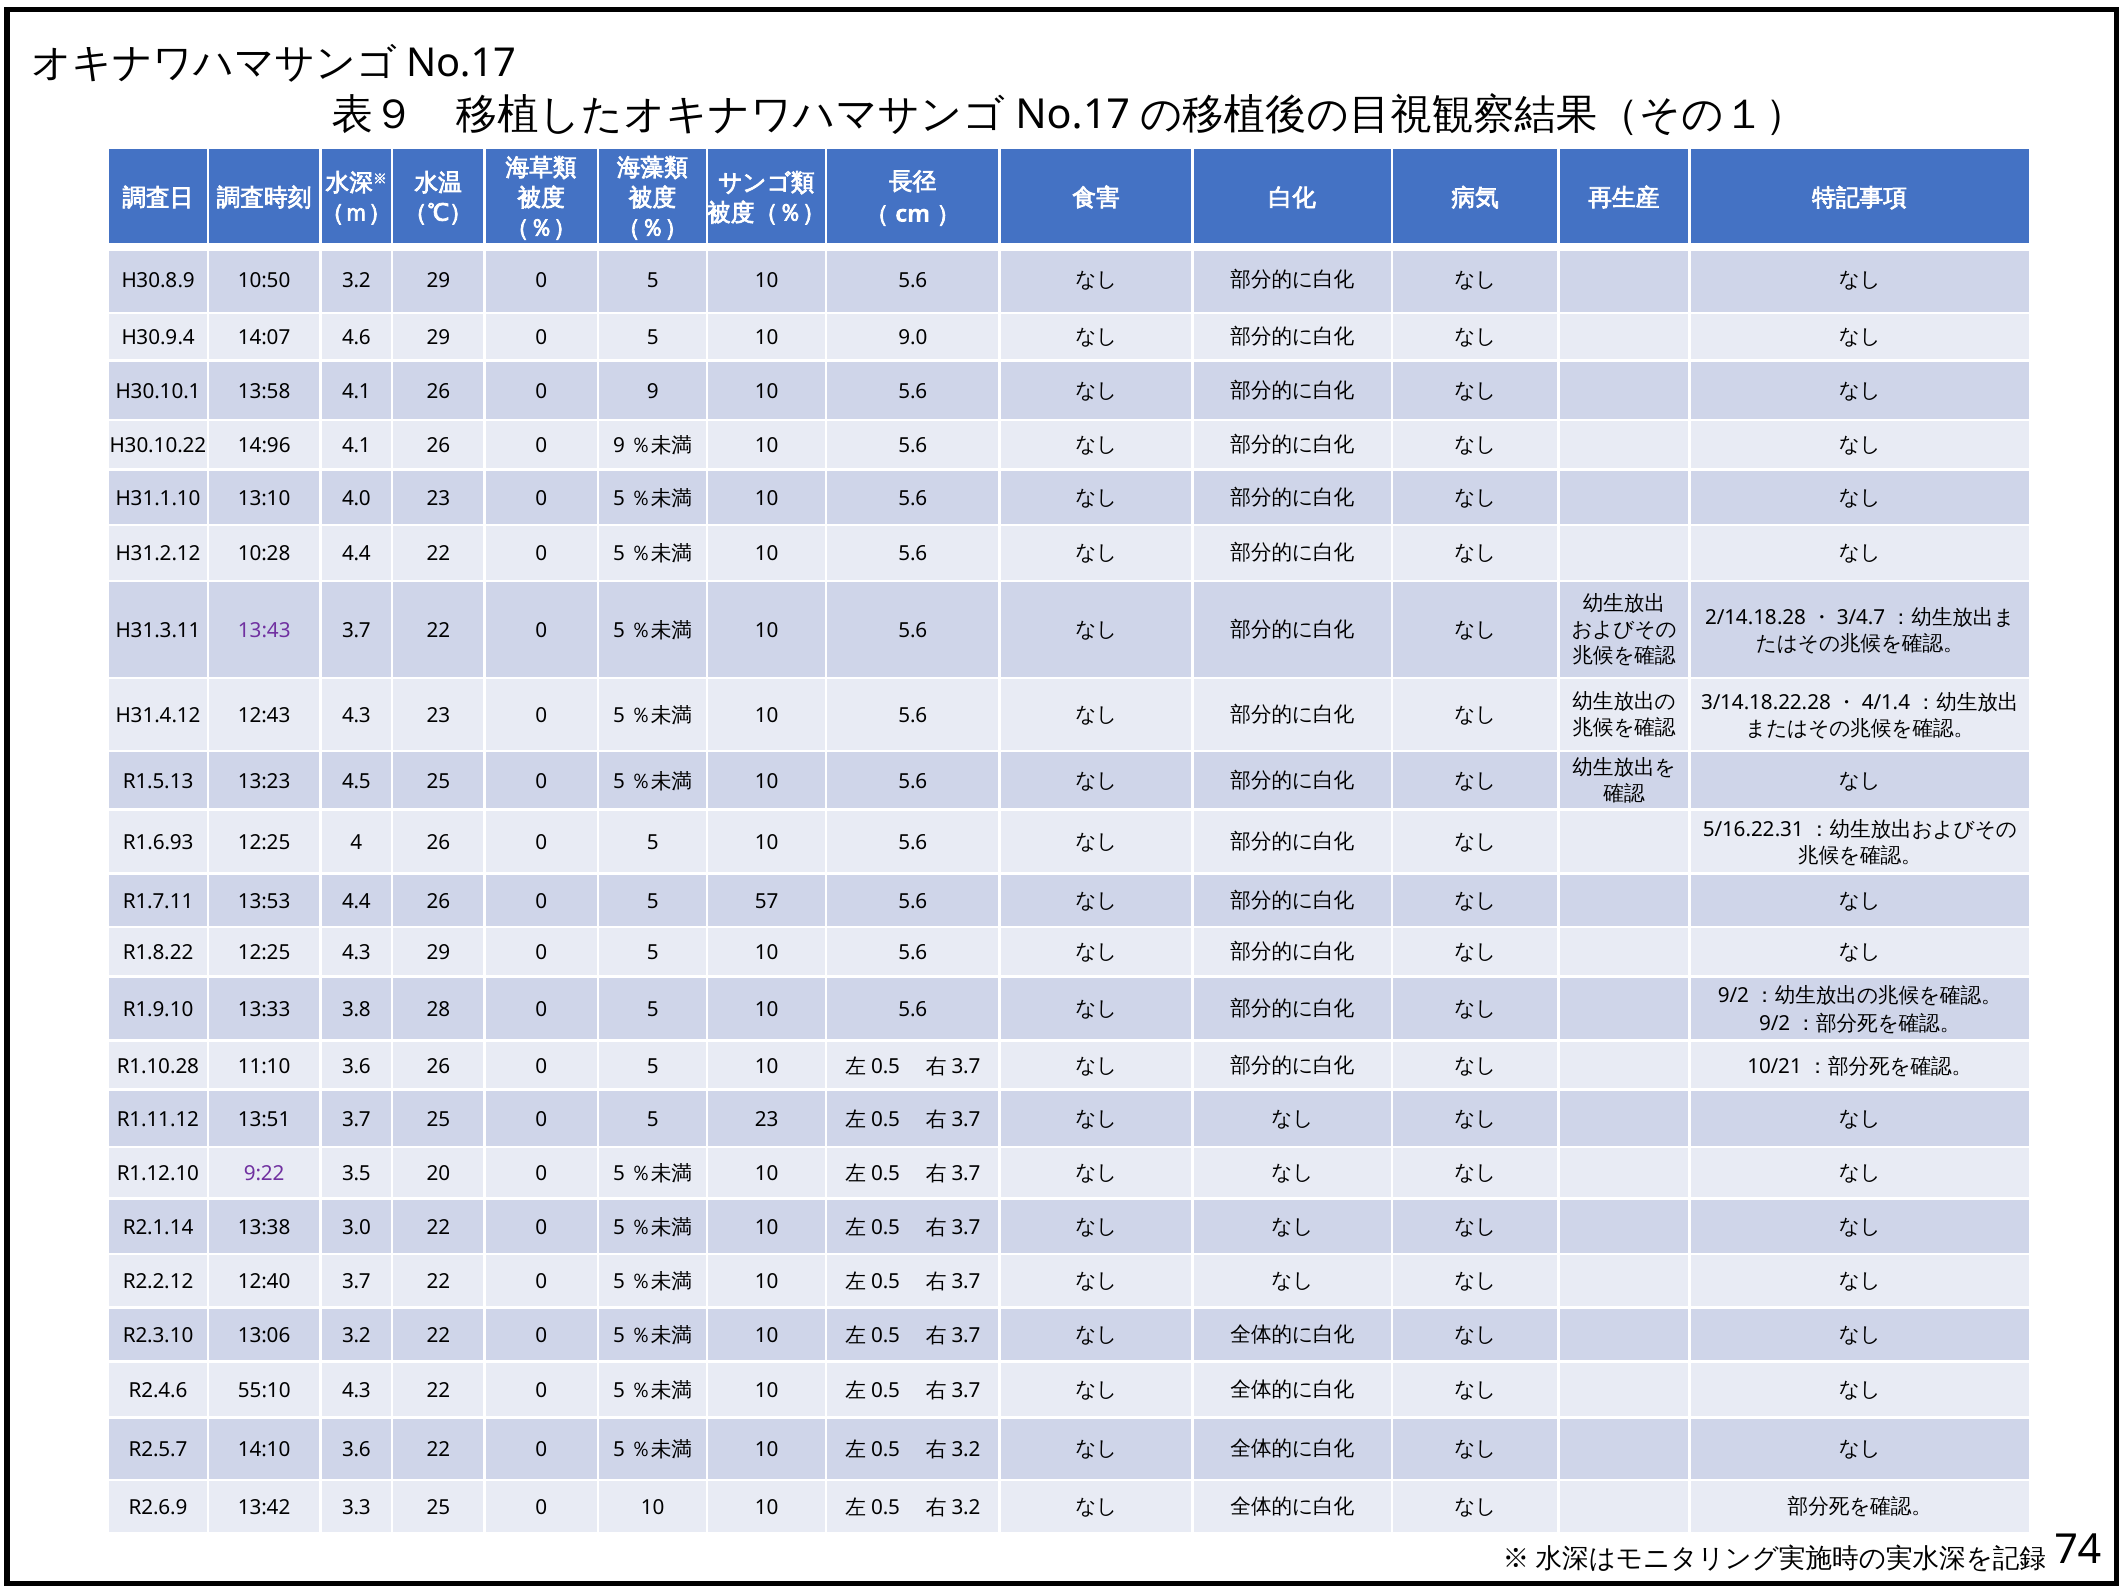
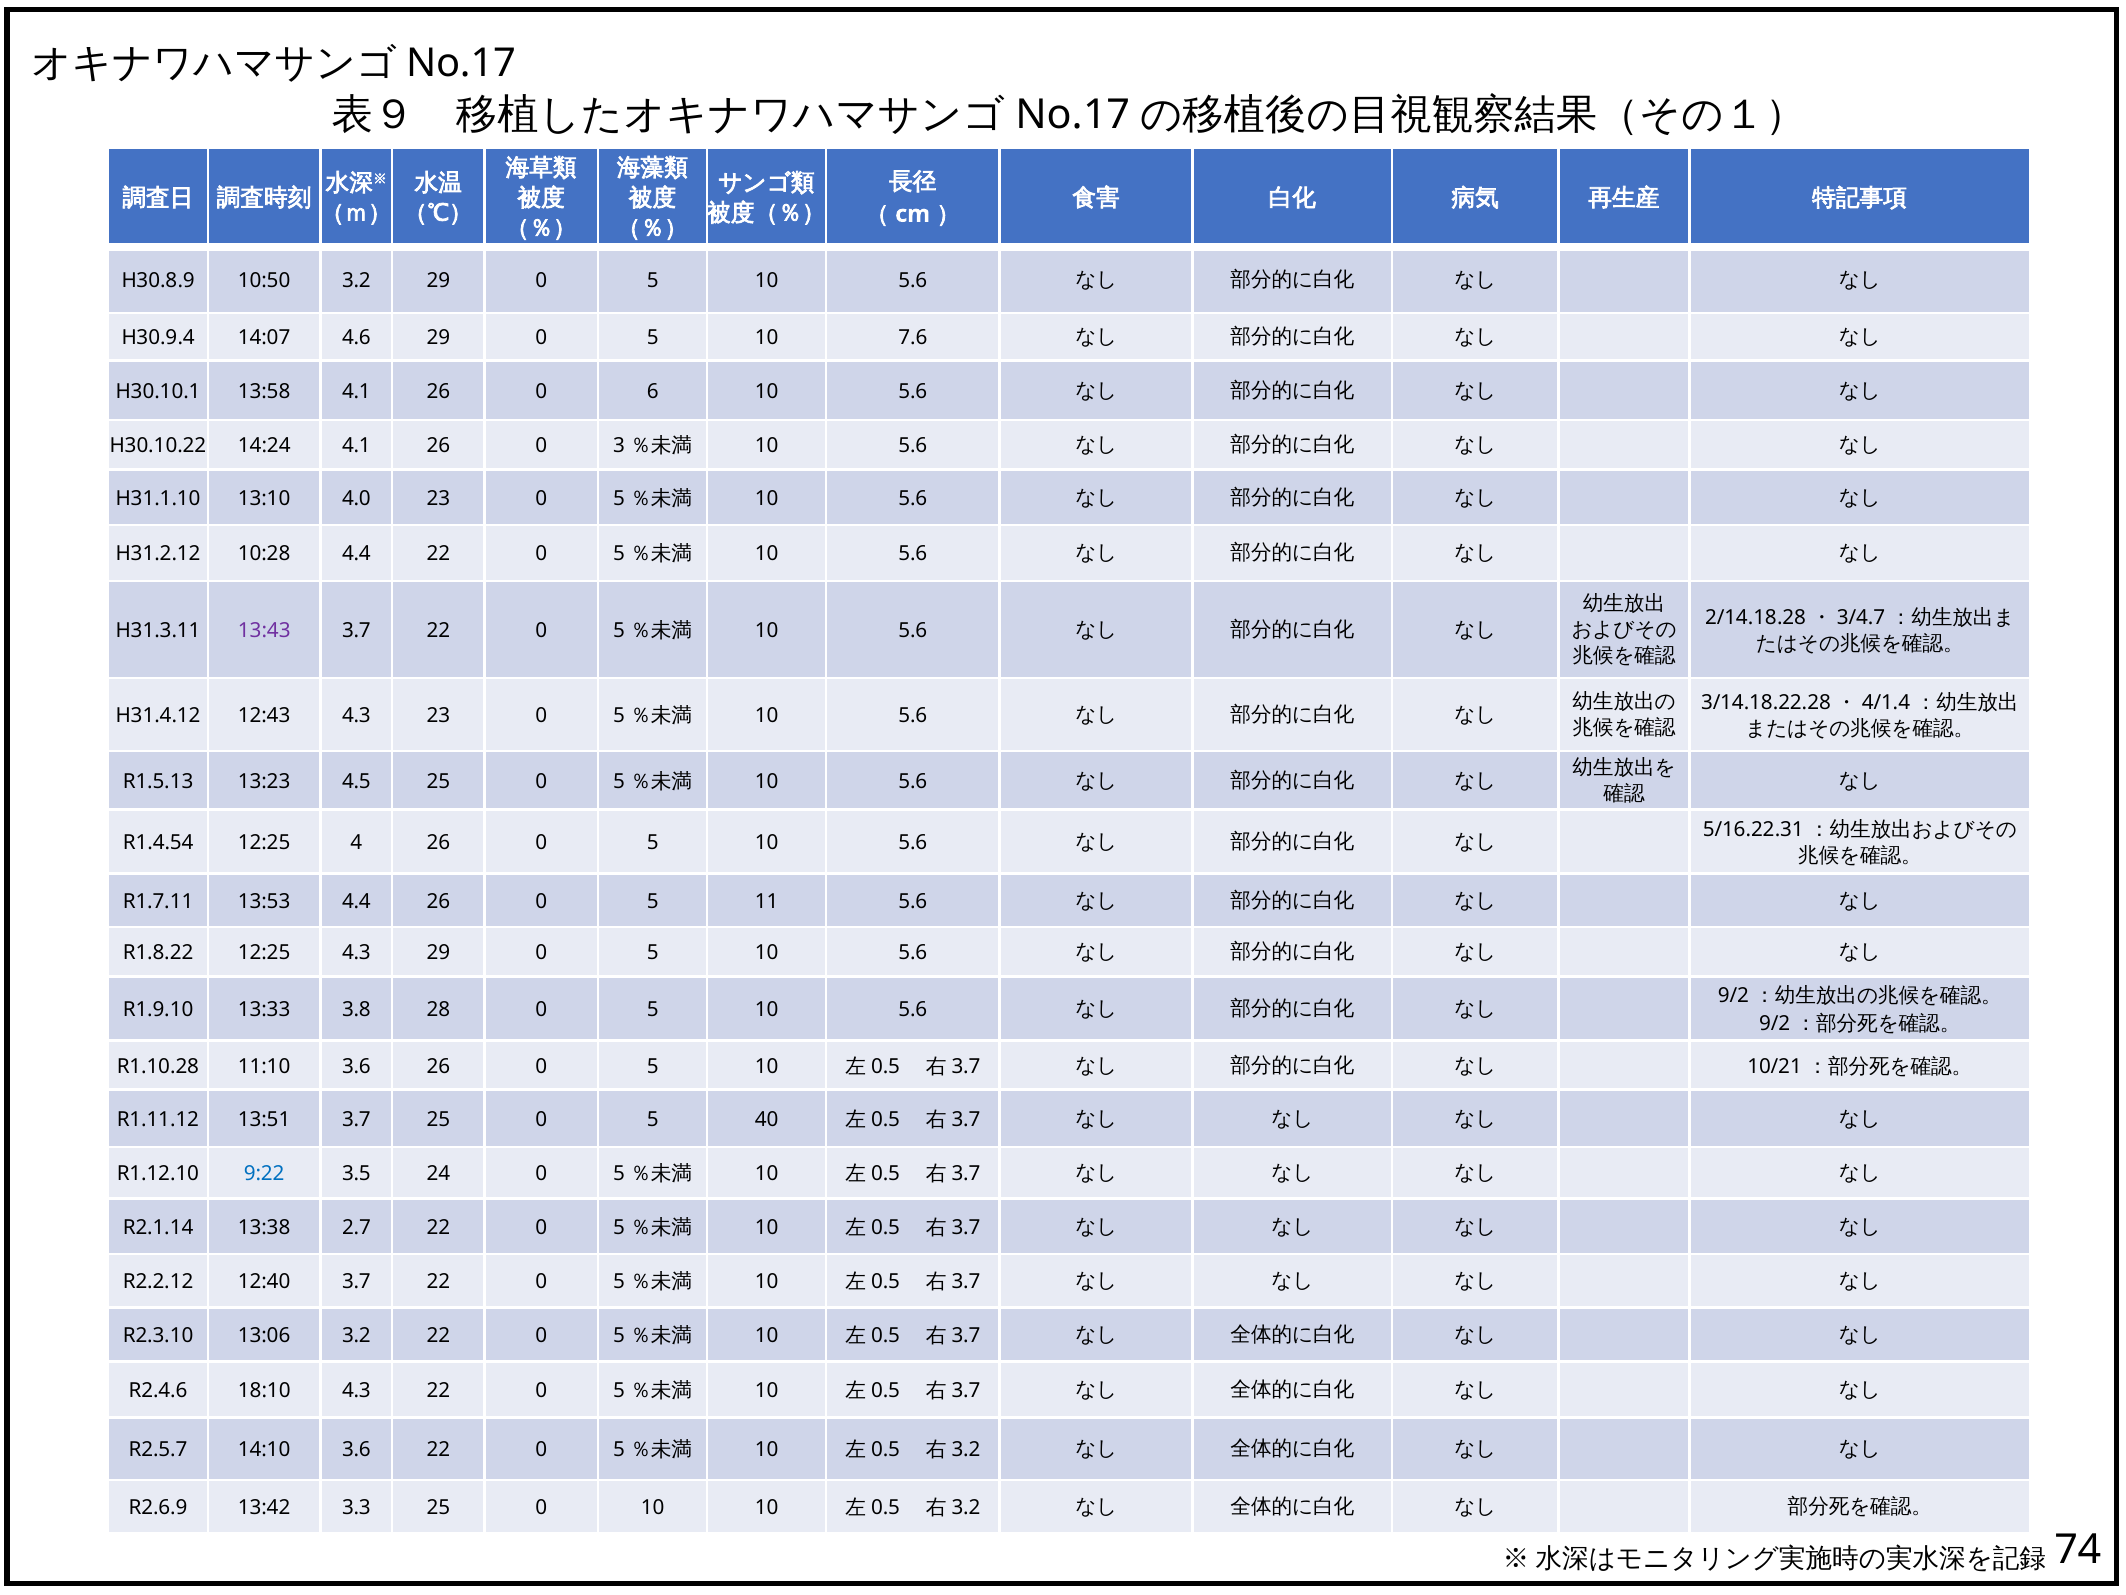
9.0: 9.0 -> 7.6 (913, 338)
9: 9 -> 6 (653, 391)
14:96: 14:96 -> 14:24 (264, 446)
9: 9 -> 3 (619, 446)
R1.6.93: R1.6.93 -> R1.4.54 (158, 842)
57: 57 -> 11 (767, 901)
5 23: 23 -> 40 (767, 1119)
9:22 colour: purple -> blue (264, 1173)
20: 20 -> 24 (438, 1173)
3.0: 3.0 -> 2.7 (356, 1227)
55:10: 55:10 -> 18:10 (264, 1390)
